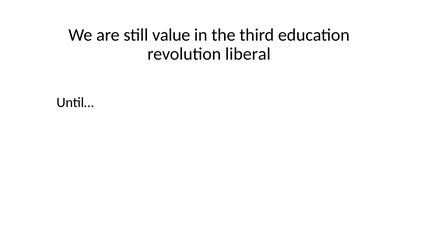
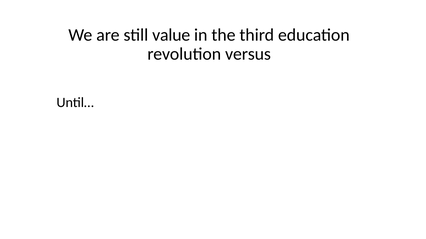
liberal: liberal -> versus (248, 54)
